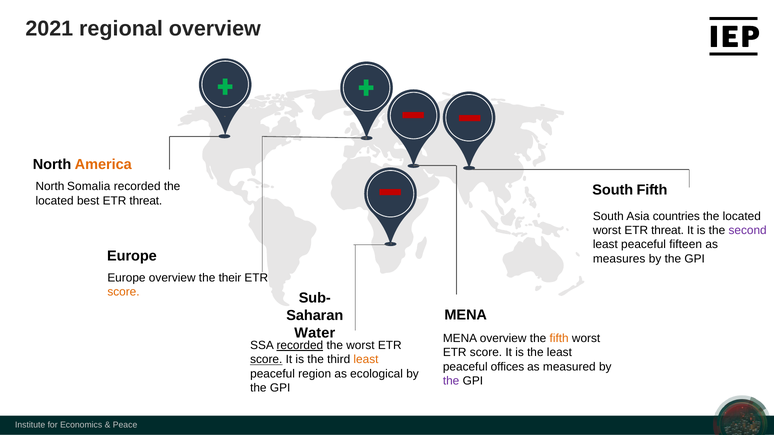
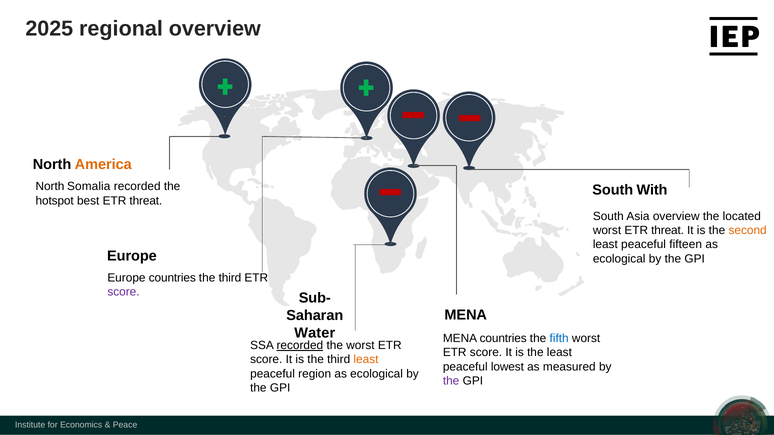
2021: 2021 -> 2025 (49, 29)
South Fifth: Fifth -> With (652, 190)
located: located -> hotspot (55, 201)
Asia countries: countries -> overview (676, 216)
second colour: purple -> orange (748, 231)
measures: measures -> ecological (619, 259)
Europe overview: overview -> countries (172, 278)
their: their -> third (230, 278)
score colour: orange -> purple (123, 292)
MENA overview: overview -> countries (503, 339)
fifth colour: orange -> blue (559, 339)
score underline: present -> none (266, 360)
offices: offices -> lowest (507, 367)
